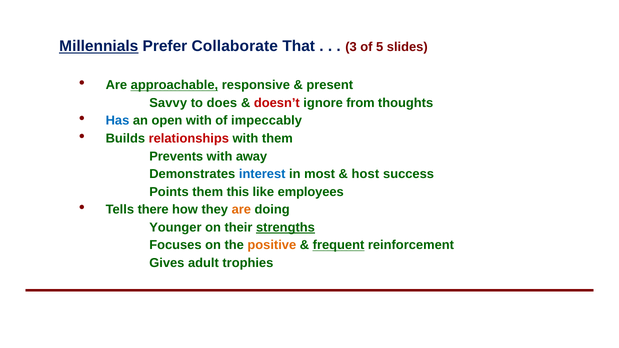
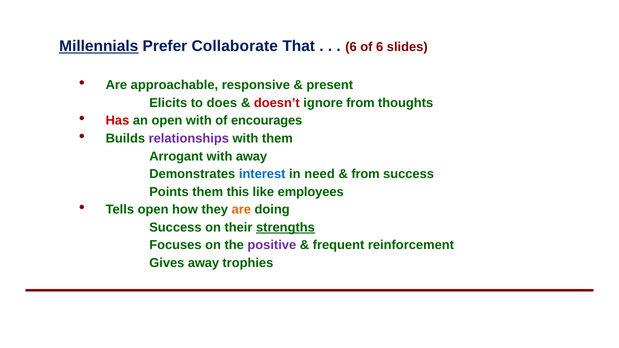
3: 3 -> 6 (351, 47)
of 5: 5 -> 6 (380, 47)
approachable underline: present -> none (174, 85)
Savvy: Savvy -> Elicits (168, 103)
Has colour: blue -> red (117, 121)
impeccably: impeccably -> encourages (267, 121)
relationships colour: red -> purple (189, 139)
Prevents: Prevents -> Arrogant (176, 156)
most: most -> need (320, 174)
host: host -> from (366, 174)
Tells there: there -> open (153, 210)
Younger: Younger -> Success (175, 228)
positive colour: orange -> purple (272, 245)
frequent underline: present -> none (339, 245)
Gives adult: adult -> away (203, 263)
